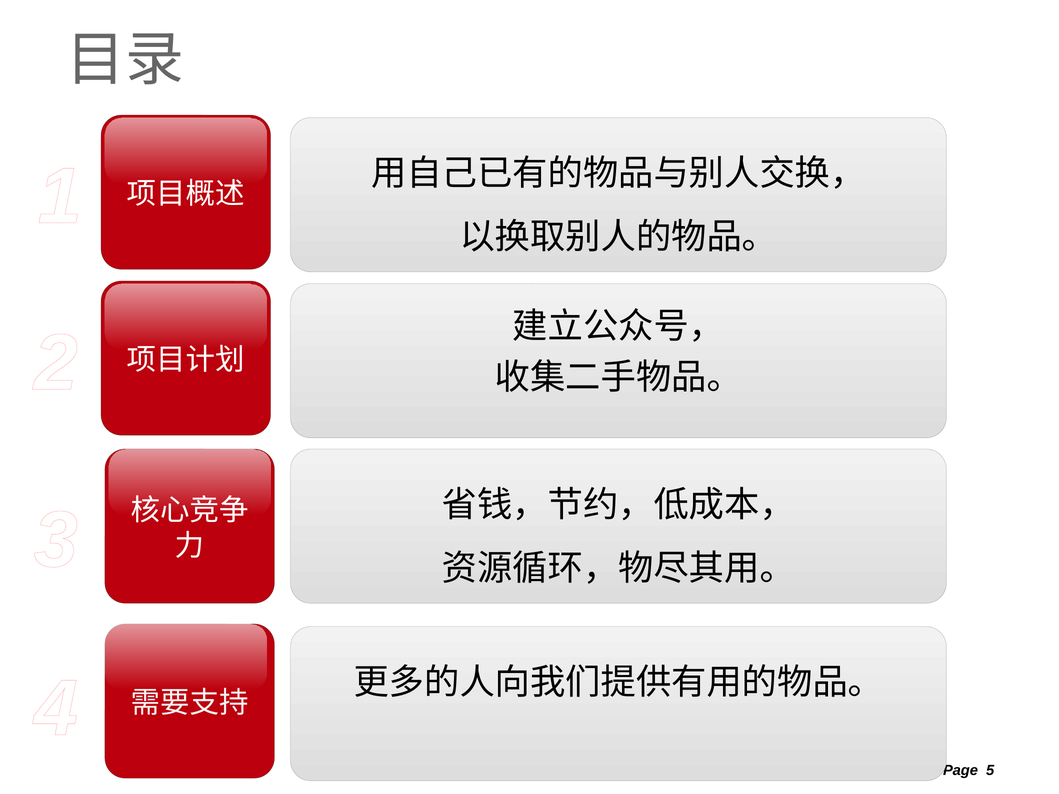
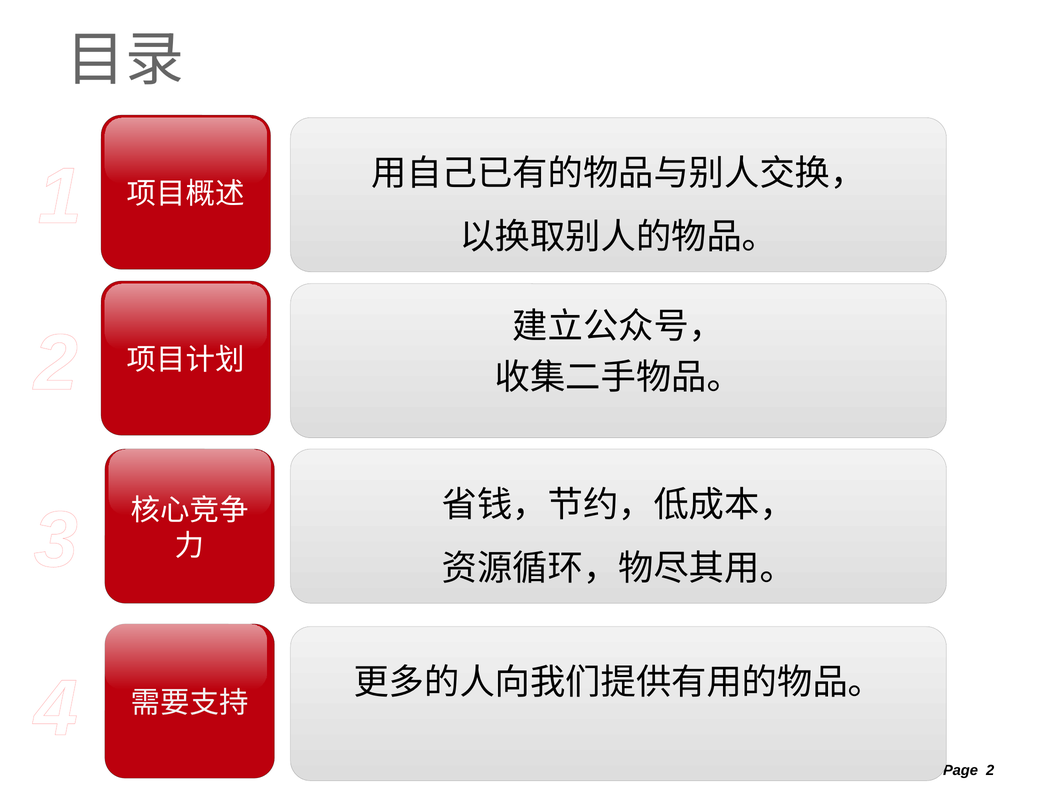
5: 5 -> 2 (990, 771)
